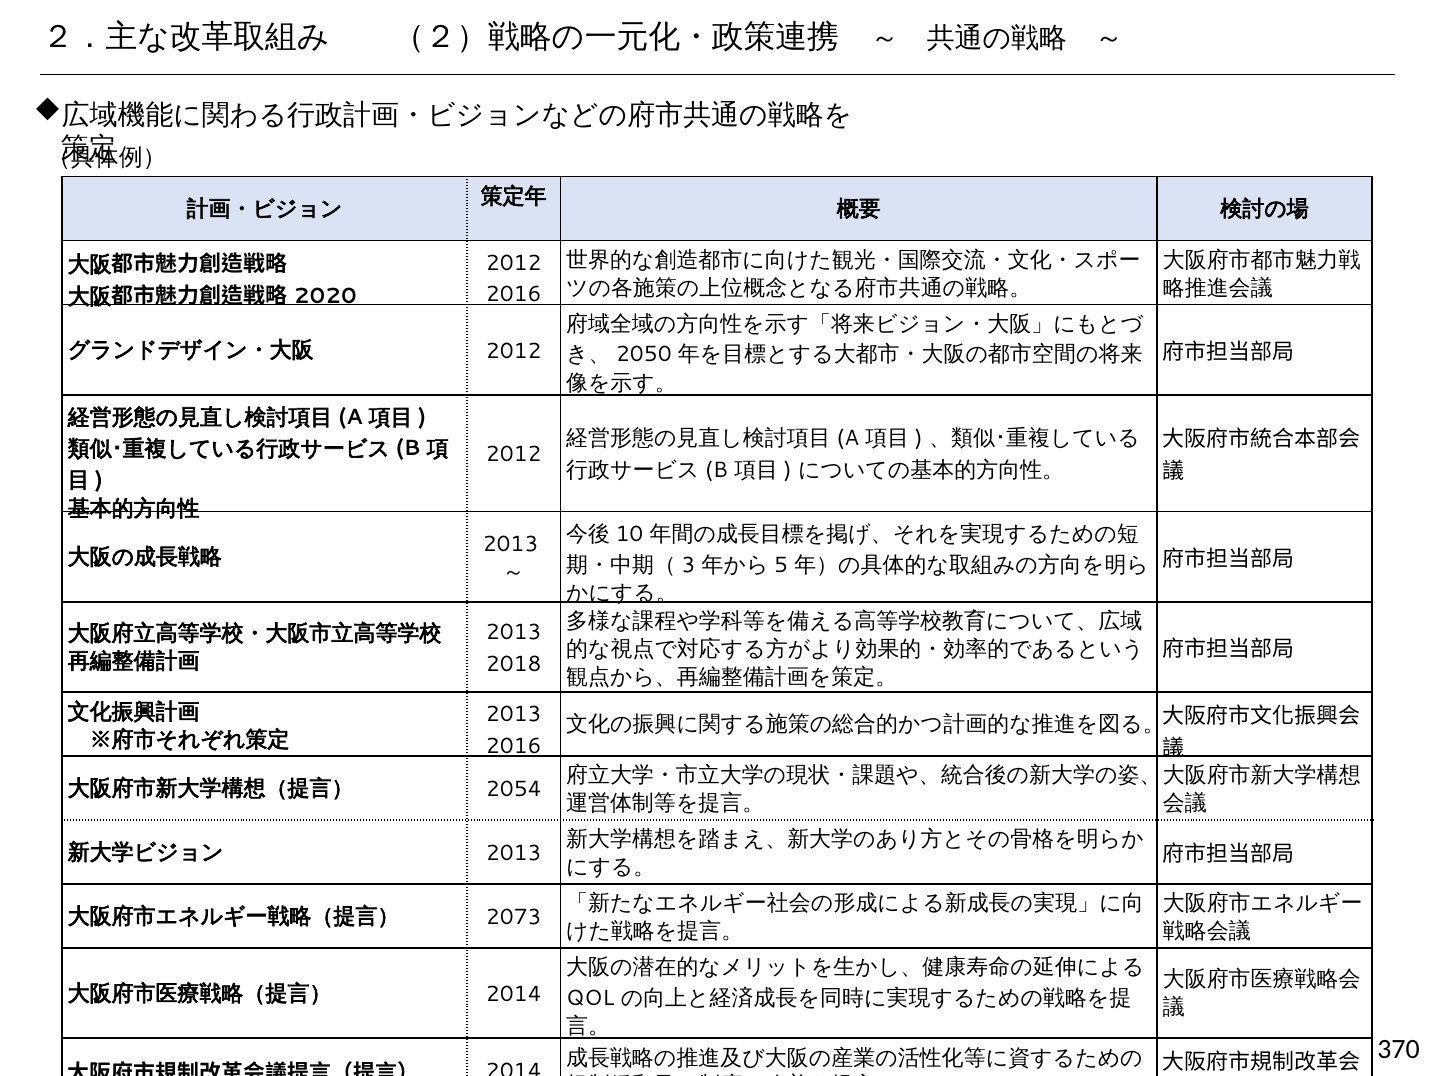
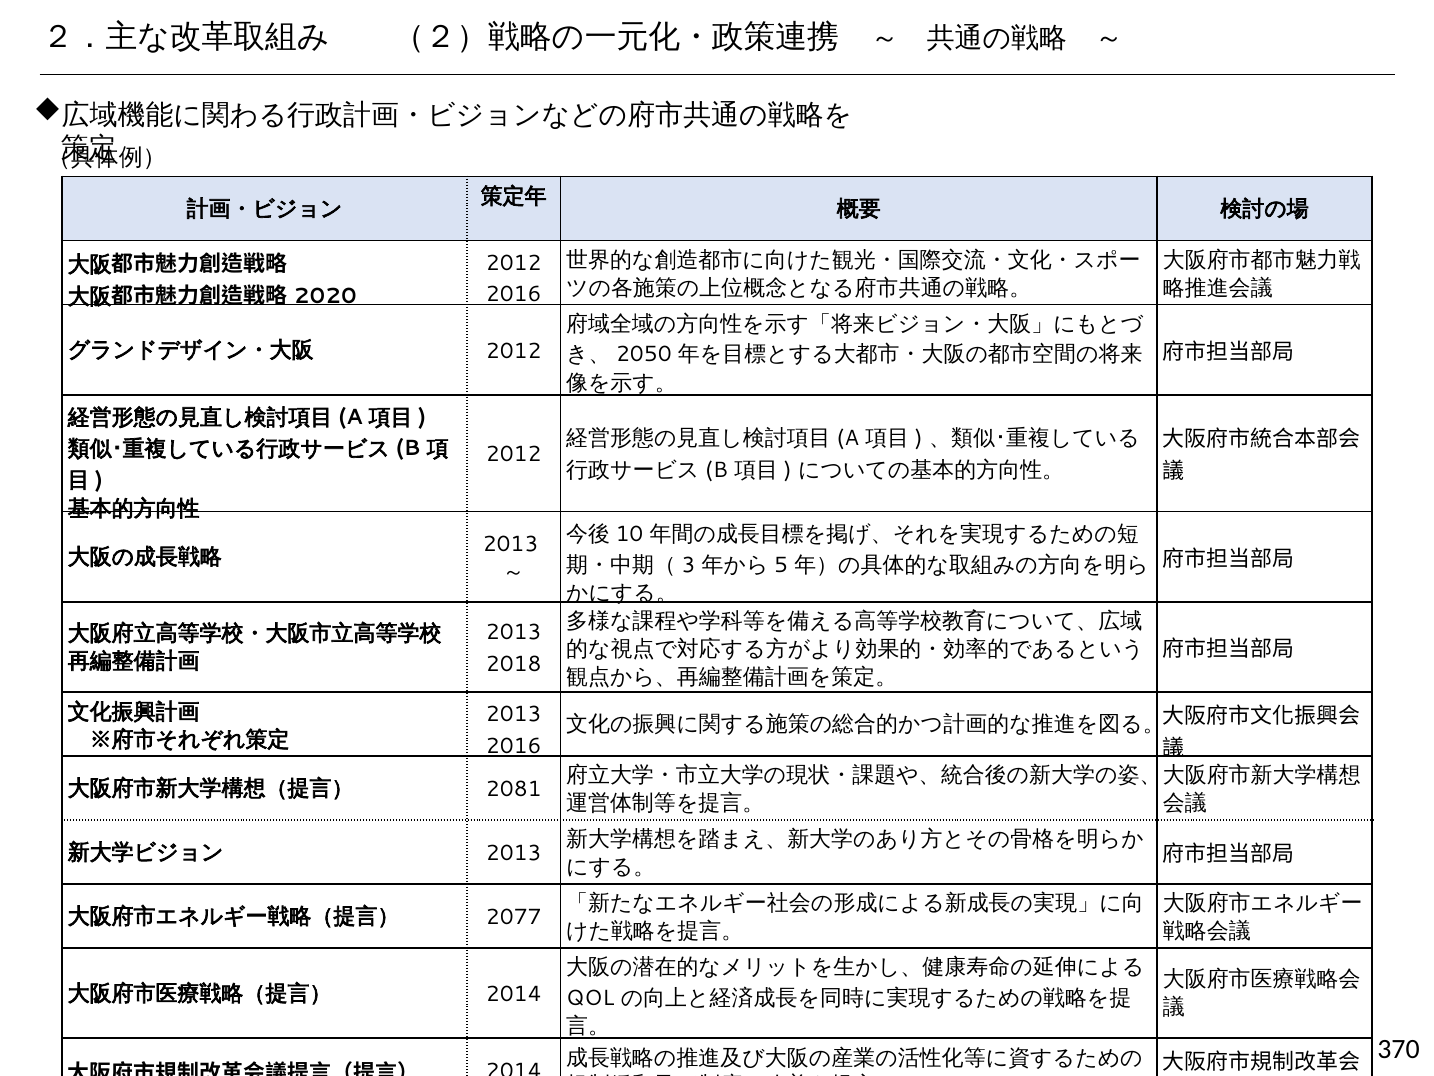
2054: 2054 -> 2081 (514, 789)
2073: 2073 -> 2077 (514, 917)
